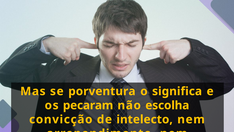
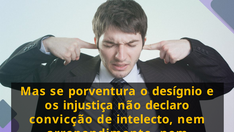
significa: significa -> desígnio (177, 91)
pecaram: pecaram -> injustiça (88, 105)
escolha: escolha -> declaro (167, 105)
